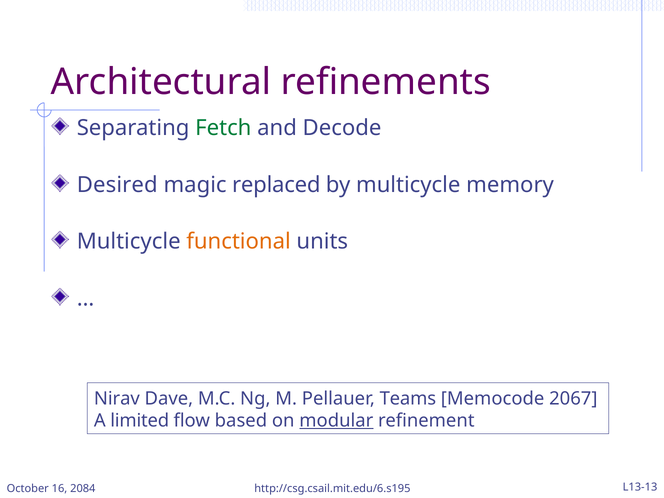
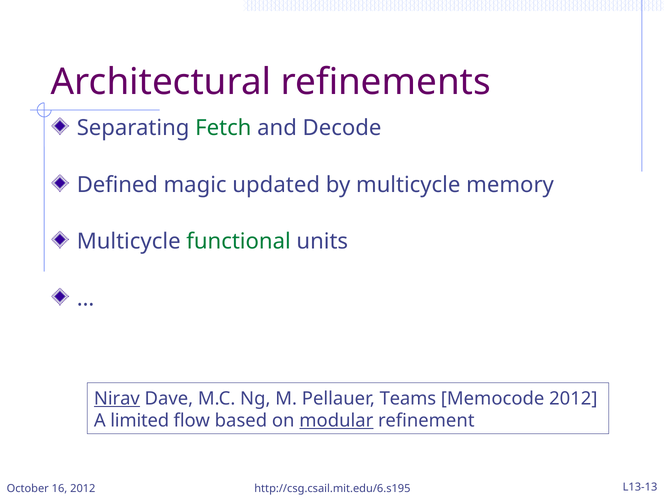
Desired: Desired -> Defined (117, 185)
replaced: replaced -> updated (276, 185)
functional colour: orange -> green (239, 242)
Nirav underline: none -> present (117, 398)
Memocode 2067: 2067 -> 2012 (573, 398)
16 2084: 2084 -> 2012 (83, 489)
